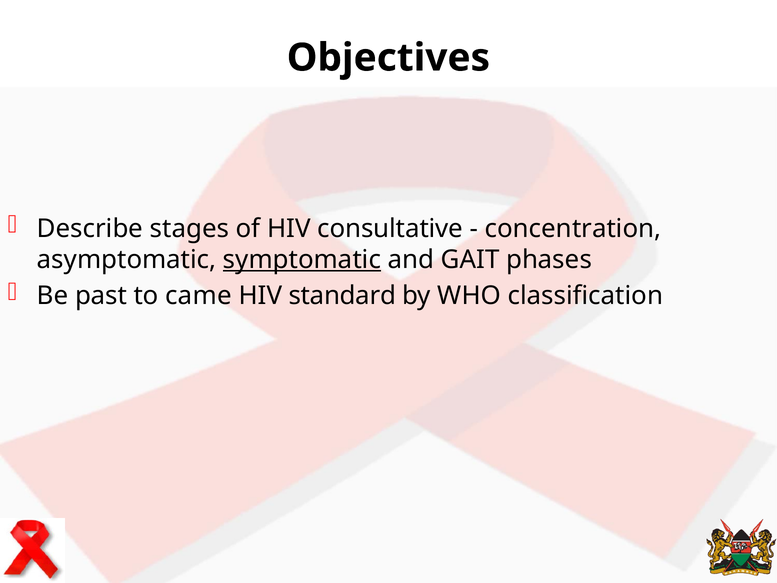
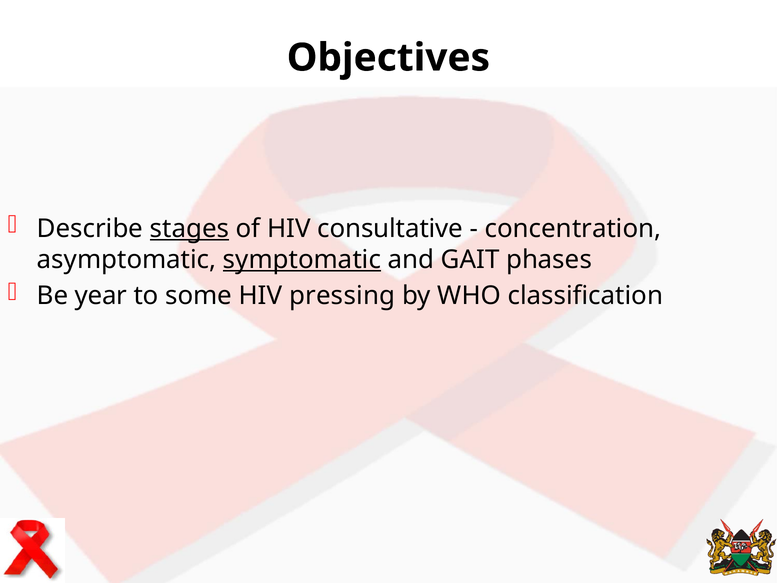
stages underline: none -> present (189, 228)
past: past -> year (101, 296)
came: came -> some (199, 296)
standard: standard -> pressing (342, 296)
